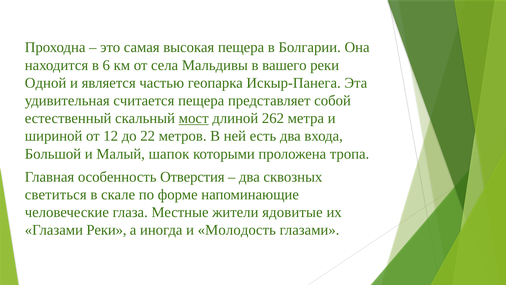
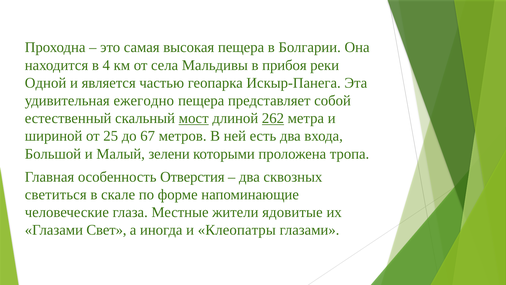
6: 6 -> 4 (106, 65)
вашего: вашего -> прибоя (284, 65)
считается: считается -> ежегодно (144, 100)
262 underline: none -> present (273, 118)
12: 12 -> 25 (111, 136)
22: 22 -> 67 (148, 136)
шапок: шапок -> зелени (169, 154)
Глазами Реки: Реки -> Свет (106, 230)
Молодость: Молодость -> Клеопатры (237, 230)
